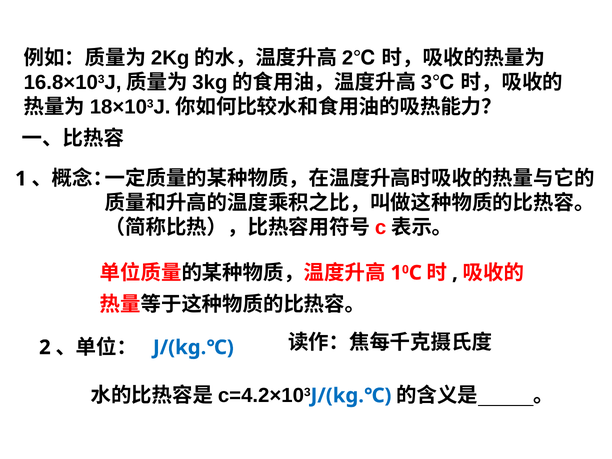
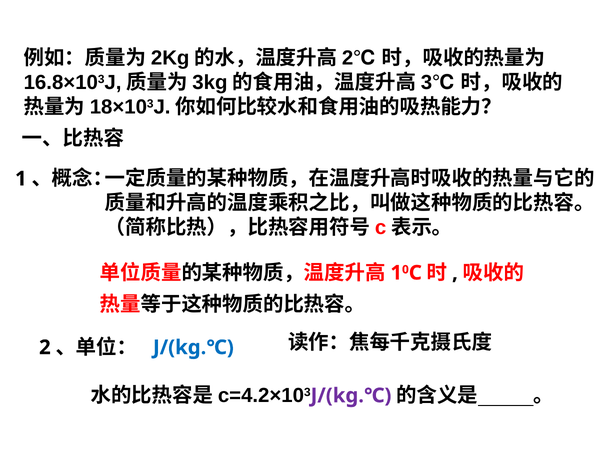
J/(kg.℃ colour: blue -> purple (351, 396)
